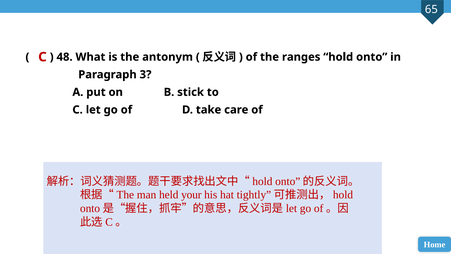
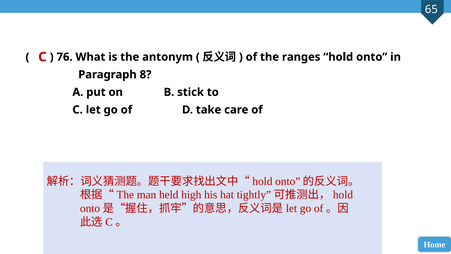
48: 48 -> 76 (65, 57)
3: 3 -> 8 (146, 74)
your: your -> high (191, 195)
